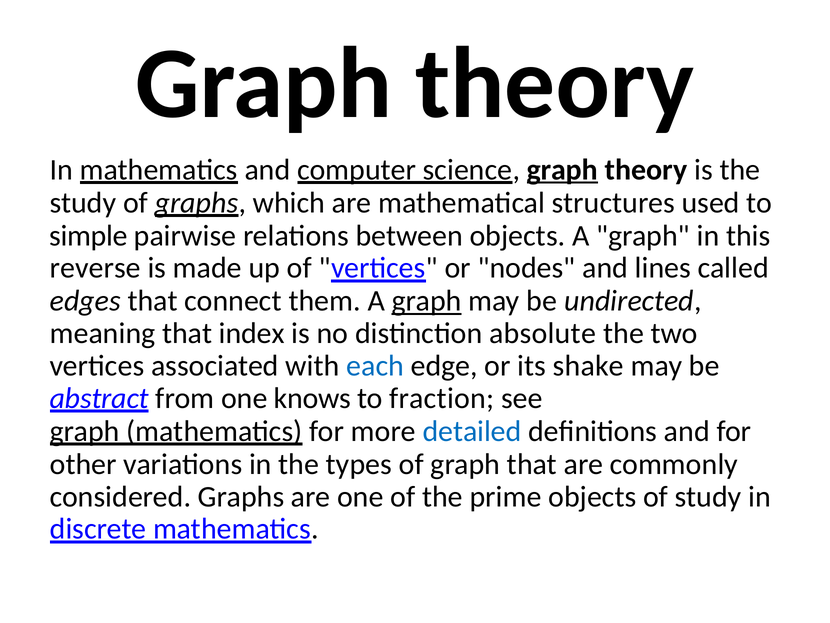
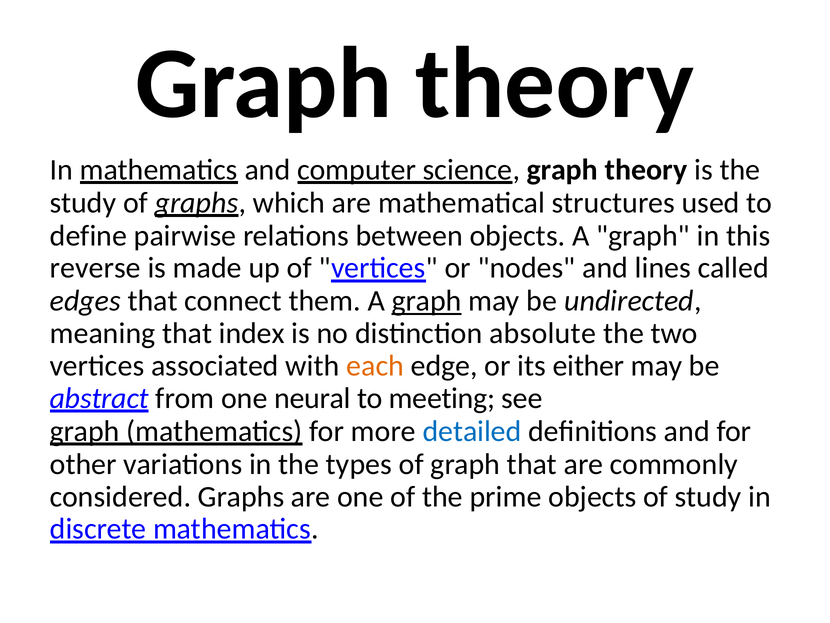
graph underline: present -> none (562, 169)
simple: simple -> define (88, 235)
each colour: blue -> orange (375, 366)
shake: shake -> either (589, 366)
knows: knows -> neural (312, 398)
fraction: fraction -> meeting (442, 398)
